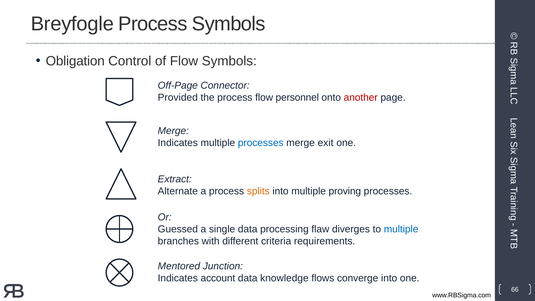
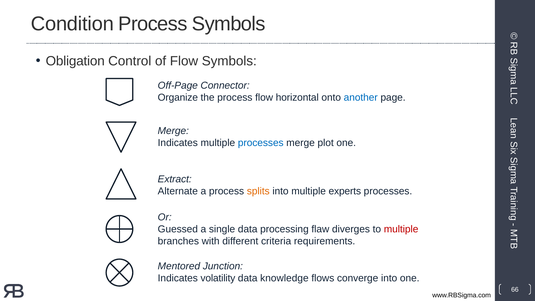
Breyfogle: Breyfogle -> Condition (72, 24)
Provided: Provided -> Organize (178, 98)
personnel: personnel -> horizontal (297, 98)
another colour: red -> blue (361, 98)
exit: exit -> plot (326, 143)
proving: proving -> experts (345, 191)
multiple colour: blue -> red (401, 229)
account: account -> volatility (218, 278)
